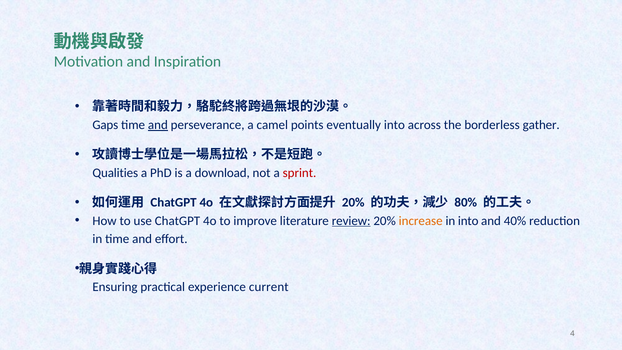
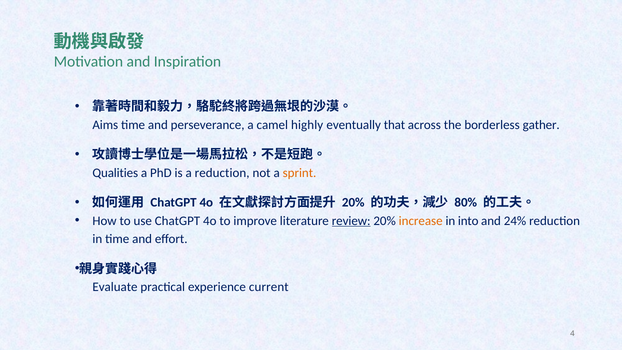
Gaps: Gaps -> Aims (105, 125)
and underline: present -> none (158, 125)
points: points -> highly (307, 125)
eventually into: into -> that (394, 125)
a download: download -> reduction (222, 173)
sprint colour: red -> orange (300, 173)
40%: 40% -> 24% (515, 221)
Ensuring: Ensuring -> Evaluate (115, 287)
